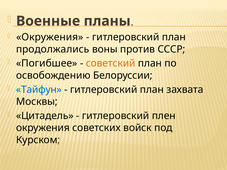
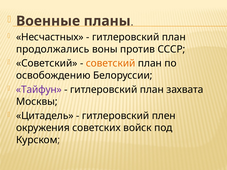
Окружения: Окружения -> Несчастных (50, 37)
Погибшее: Погибшее -> Советский (47, 63)
Тайфун colour: blue -> purple (39, 90)
